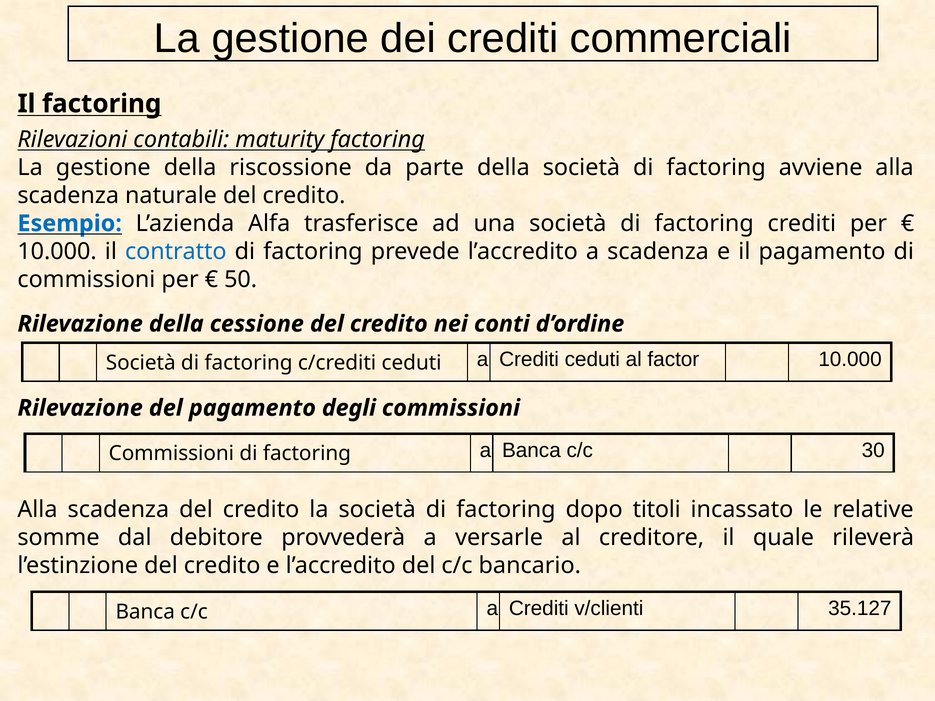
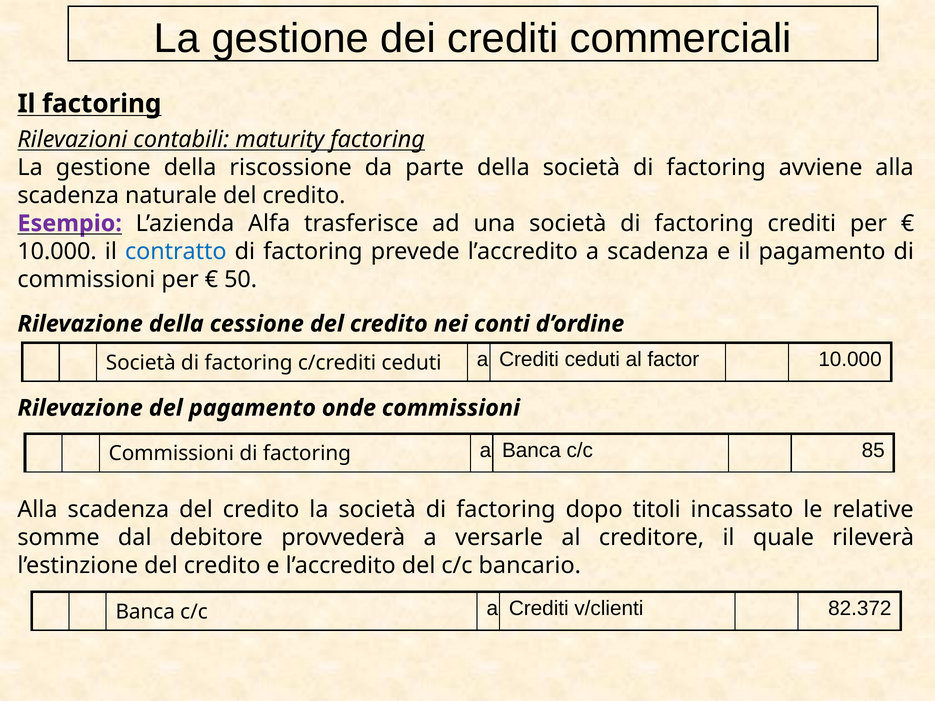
Esempio colour: blue -> purple (70, 224)
degli: degli -> onde (349, 408)
30: 30 -> 85 (873, 450)
35.127: 35.127 -> 82.372 (860, 608)
